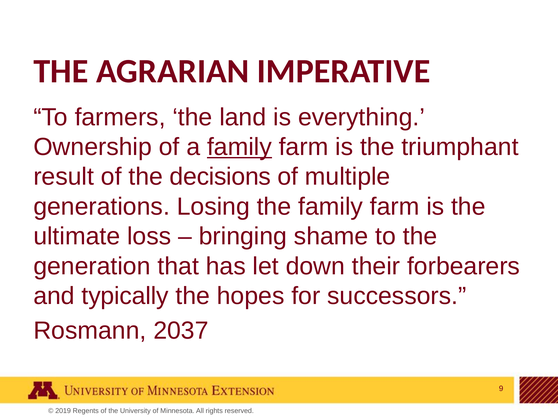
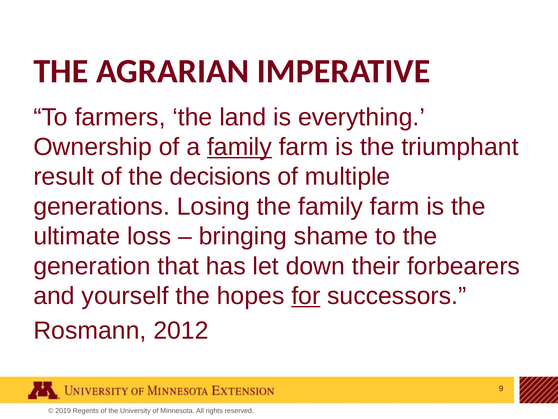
typically: typically -> yourself (125, 296)
for underline: none -> present (306, 296)
2037: 2037 -> 2012 (181, 330)
